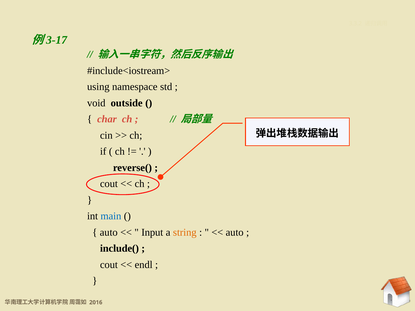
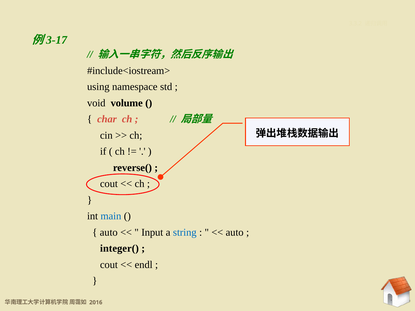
outside: outside -> volume (127, 103)
string colour: orange -> blue (185, 232)
include(: include( -> integer( (119, 249)
